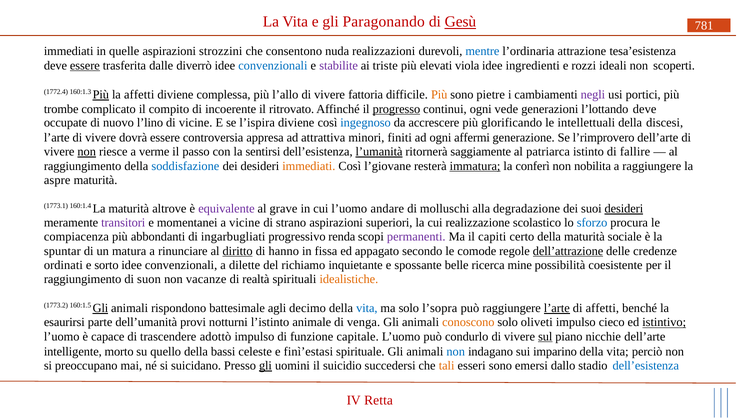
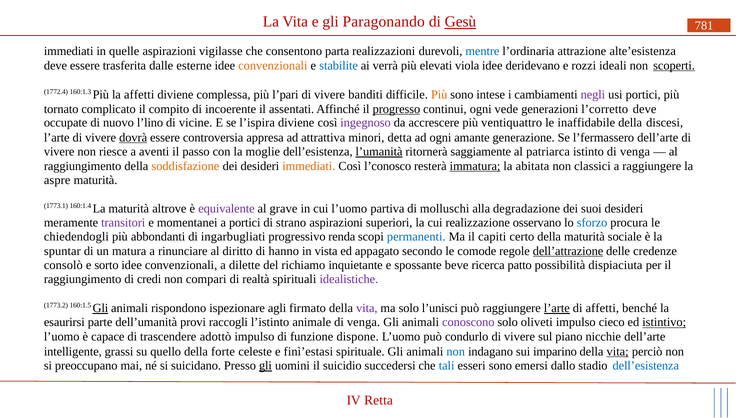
strozzini: strozzini -> vigilasse (221, 51)
nuda: nuda -> parta (337, 51)
tesa’esistenza: tesa’esistenza -> alte’esistenza (643, 51)
essere underline: present -> none (85, 66)
diverrò: diverrò -> esterne (194, 66)
convenzionali colour: blue -> orange (273, 66)
stabilite colour: purple -> blue (339, 66)
triste: triste -> verrà (385, 66)
ingredienti: ingredienti -> deridevano (533, 66)
scoperti underline: none -> present (674, 66)
Più underline: present -> none (101, 95)
l’allo: l’allo -> l’pari (285, 95)
fattoria: fattoria -> banditi (366, 95)
pietre: pietre -> intese (491, 95)
trombe: trombe -> tornato (61, 109)
ritrovato: ritrovato -> assentati (292, 109)
l’lottando: l’lottando -> l’corretto (605, 109)
ingegnoso colour: blue -> purple (366, 123)
glorificando: glorificando -> ventiquattro (512, 123)
intellettuali: intellettuali -> inaffidabile (586, 123)
dovrà underline: none -> present (133, 137)
finiti: finiti -> detta (400, 137)
affermi: affermi -> amante (472, 137)
l’rimprovero: l’rimprovero -> l’fermassero (604, 137)
non underline: present -> none (87, 152)
verme: verme -> aventi (154, 152)
sentirsi: sentirsi -> moglie (263, 152)
istinto di fallire: fallire -> venga (635, 152)
soddisfazione colour: blue -> orange (185, 166)
l’giovane: l’giovane -> l’conosco (388, 166)
conferì: conferì -> abitata (533, 166)
nobilita: nobilita -> classici (592, 166)
andare: andare -> partiva (387, 209)
desideri underline: present -> none (624, 209)
a vicine: vicine -> portici (245, 223)
scolastico: scolastico -> osservano (537, 223)
compiacenza: compiacenza -> chiedendogli (76, 237)
permanenti colour: purple -> blue (416, 237)
diritto underline: present -> none (238, 251)
fissa: fissa -> vista (326, 251)
ordinati: ordinati -> consolò (63, 265)
belle: belle -> beve (457, 265)
mine: mine -> patto (520, 265)
coesistente: coesistente -> dispiaciuta (615, 265)
suon: suon -> credi (149, 279)
vacanze: vacanze -> compari (206, 279)
idealistiche colour: orange -> purple (349, 279)
battesimale: battesimale -> ispezionare (237, 308)
decimo: decimo -> firmato (308, 308)
vita colour: blue -> purple (367, 308)
l’sopra: l’sopra -> l’unisci (440, 308)
notturni: notturni -> raccogli (228, 322)
conoscono colour: orange -> purple (468, 322)
capitale: capitale -> dispone (358, 336)
sul underline: present -> none (545, 336)
morto: morto -> grassi (119, 351)
bassi: bassi -> forte (223, 351)
vita underline: none -> present (618, 351)
tali colour: orange -> blue (447, 366)
